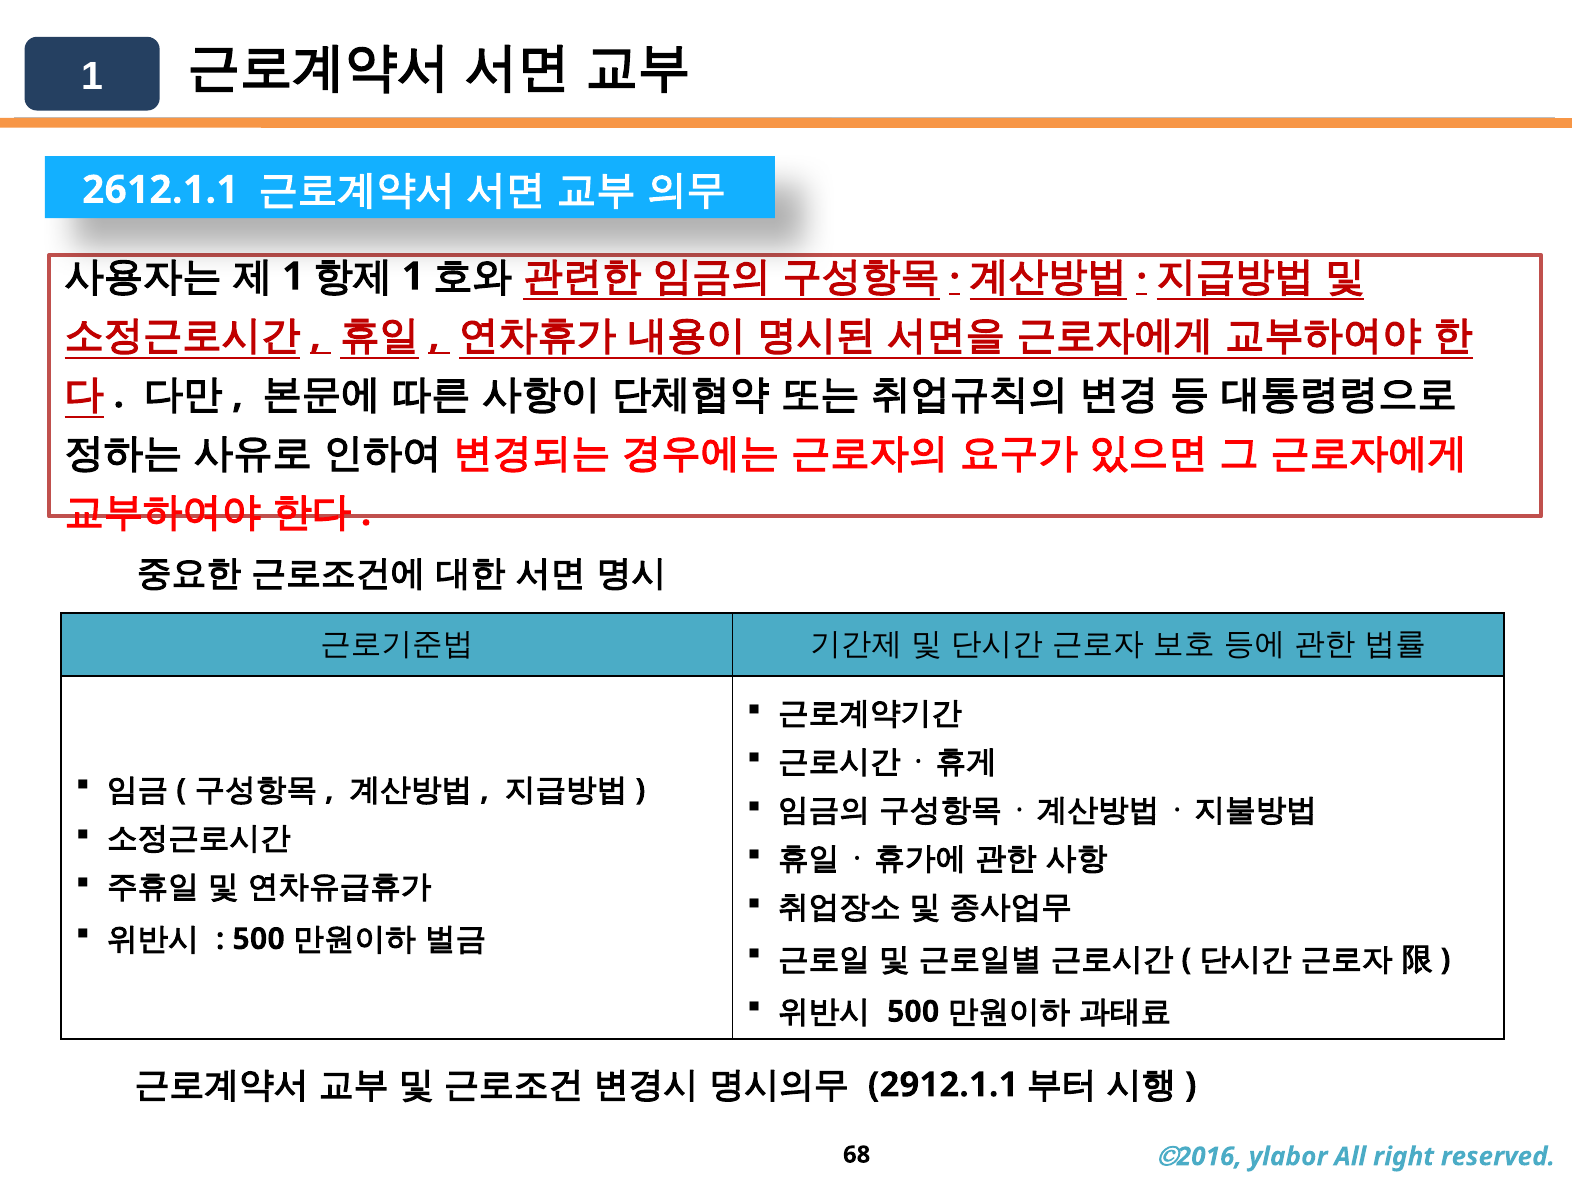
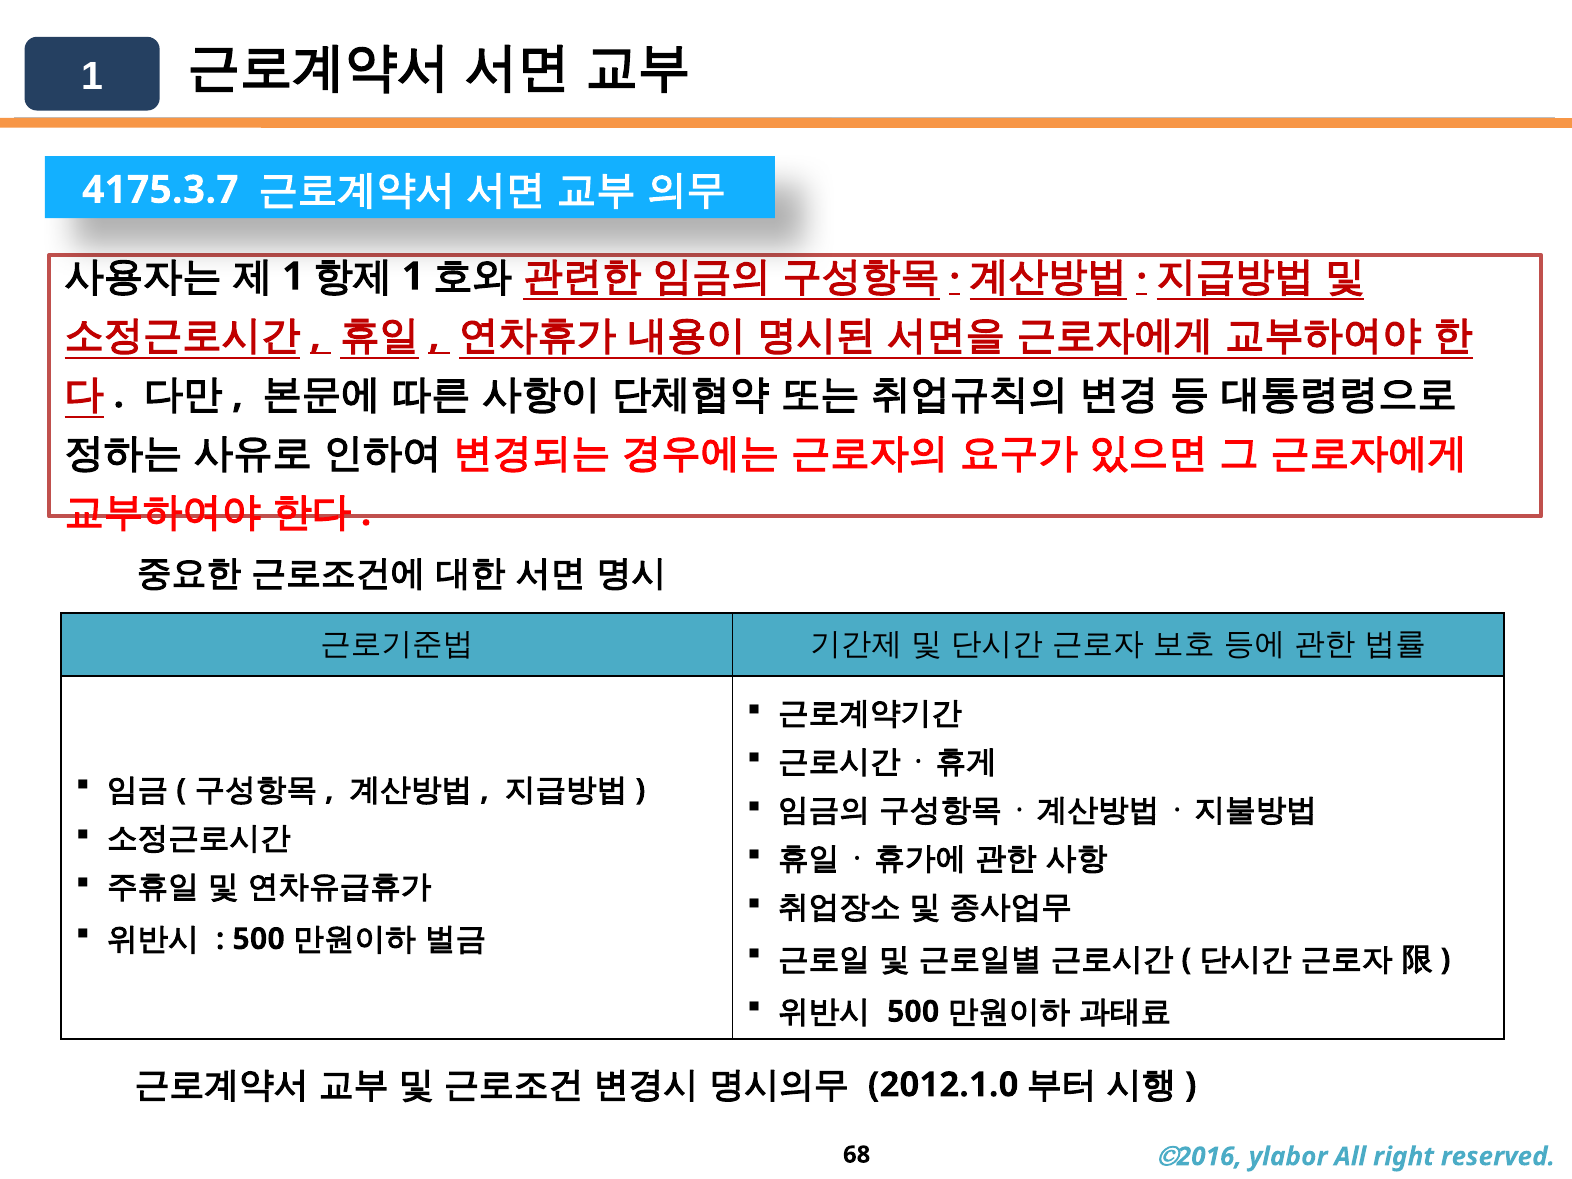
2612.1.1: 2612.1.1 -> 4175.3.7 (160, 190)
2912.1.1: 2912.1.1 -> 2012.1.0 (943, 1085)
